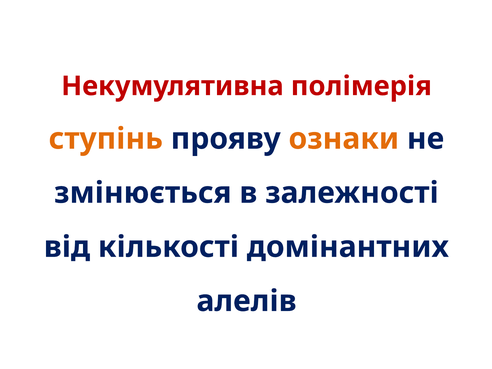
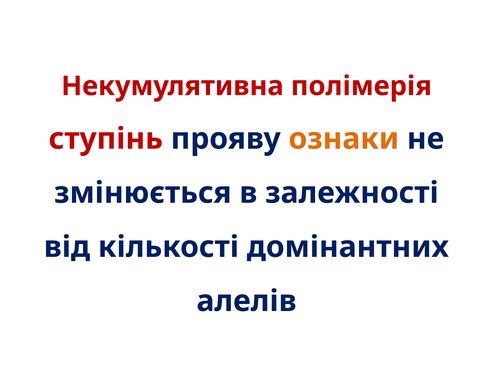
ступінь colour: orange -> red (106, 139)
